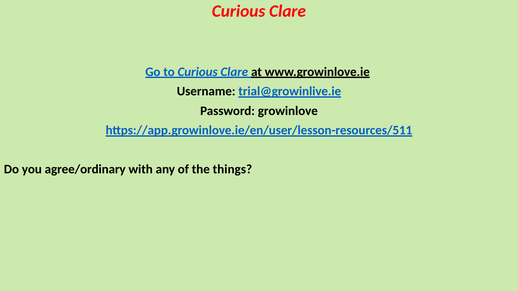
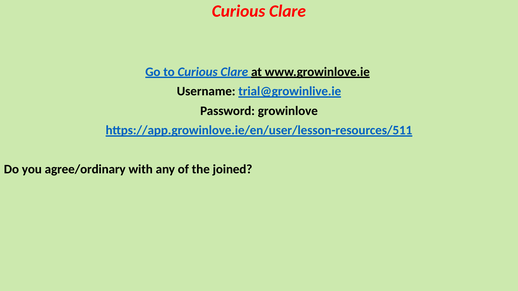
things: things -> joined (232, 169)
